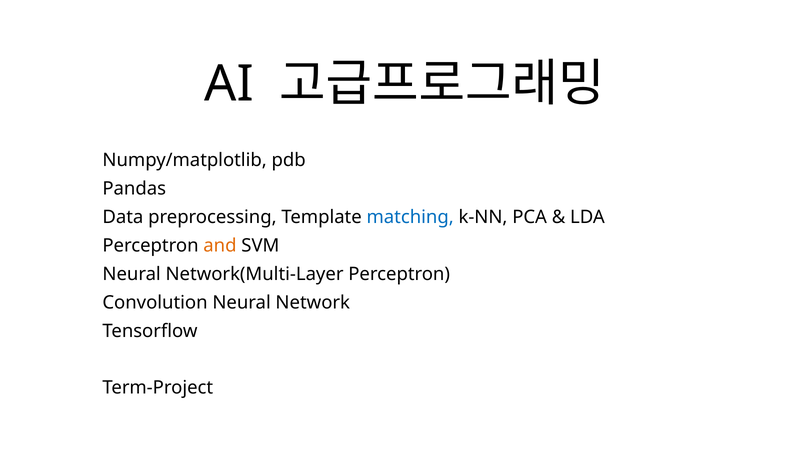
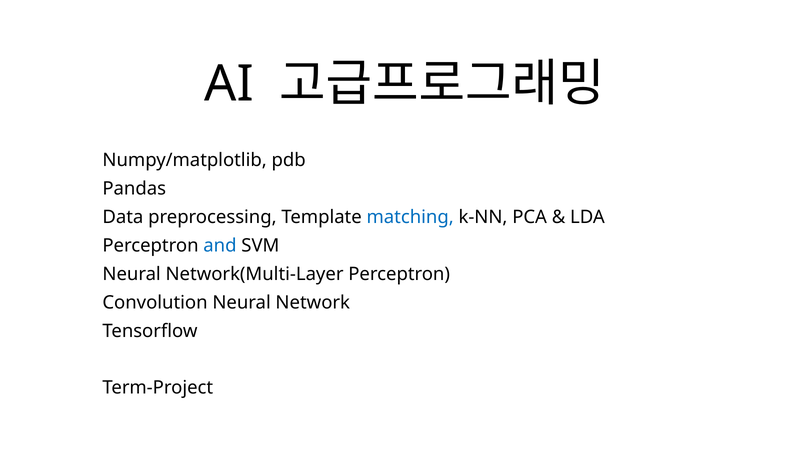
and colour: orange -> blue (220, 246)
